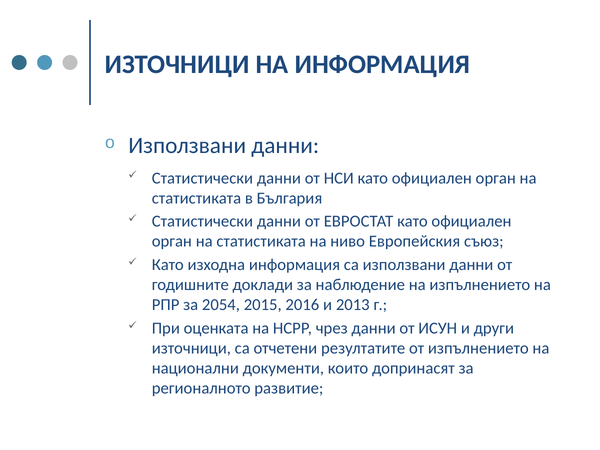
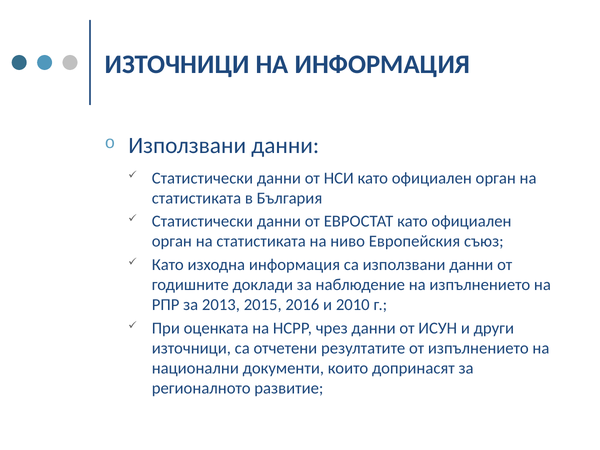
2054: 2054 -> 2013 (221, 305)
2013: 2013 -> 2010 (353, 305)
